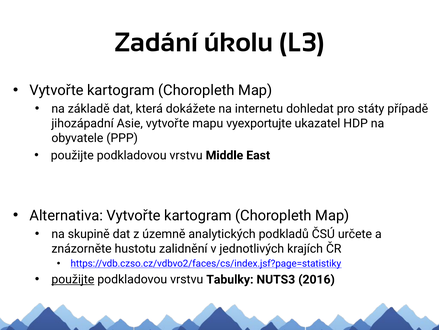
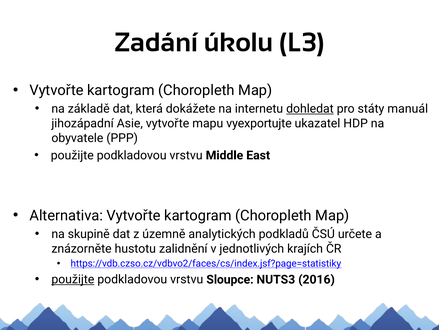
dohledat underline: none -> present (310, 109)
případě: případě -> manuál (408, 109)
Tabulky: Tabulky -> Sloupce (230, 279)
